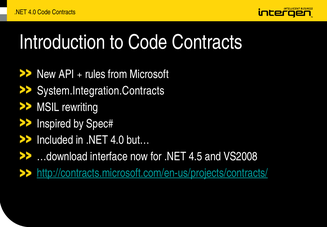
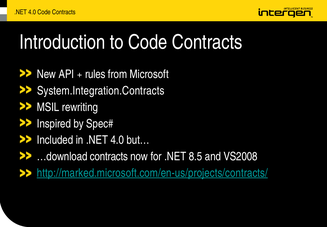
…download interface: interface -> contracts (109, 156)
4.5: 4.5 -> 8.5 (196, 156)
http://contracts.microsoft.com/en-us/projects/contracts/: http://contracts.microsoft.com/en-us/projects/contracts/ -> http://marked.microsoft.com/en-us/projects/contracts/ (152, 173)
